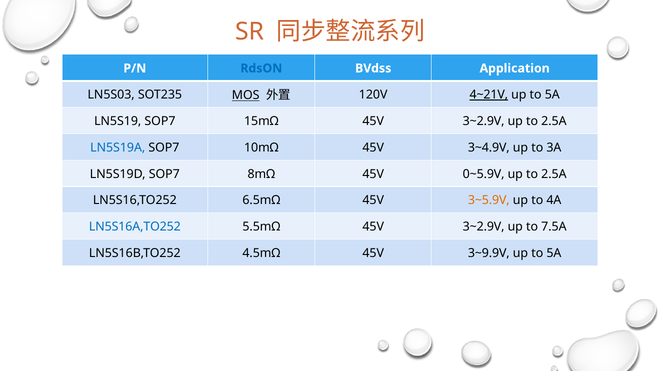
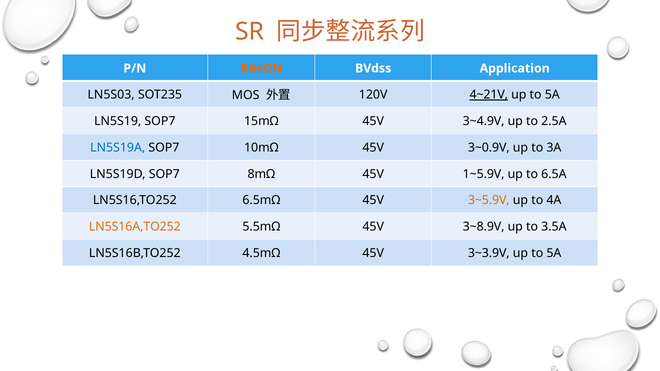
RdsON colour: blue -> orange (261, 68)
MOS underline: present -> none (246, 95)
15mΩ 45V 3~2.9V: 3~2.9V -> 3~4.9V (484, 121)
3~4.9V: 3~4.9V -> 3~0.9V (489, 148)
0~5.9V: 0~5.9V -> 1~5.9V (484, 174)
2.5A: 2.5A -> 6.5A (554, 174)
LN5S16A,TO252 colour: blue -> orange (135, 227)
5.5mΩ 45V 3~2.9V: 3~2.9V -> 3~8.9V (484, 227)
7.5A: 7.5A -> 3.5A (554, 227)
3~9.9V: 3~9.9V -> 3~3.9V (489, 253)
